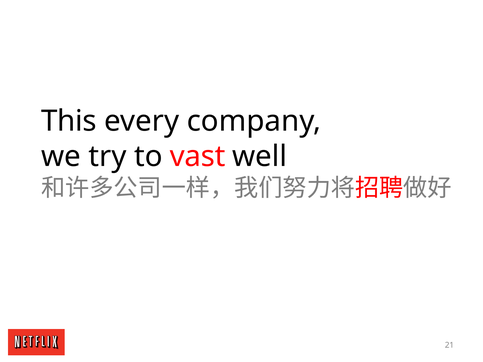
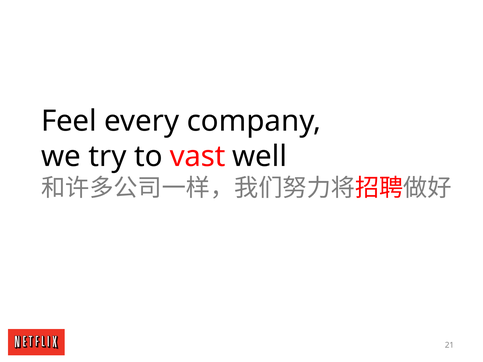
This: This -> Feel (69, 121)
